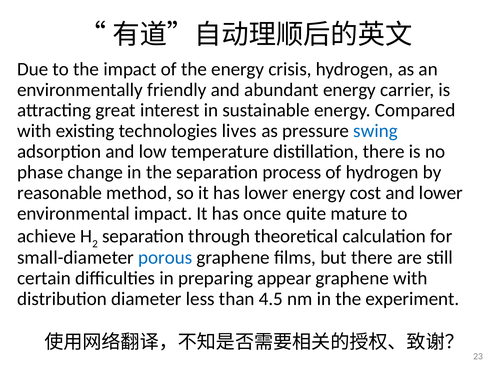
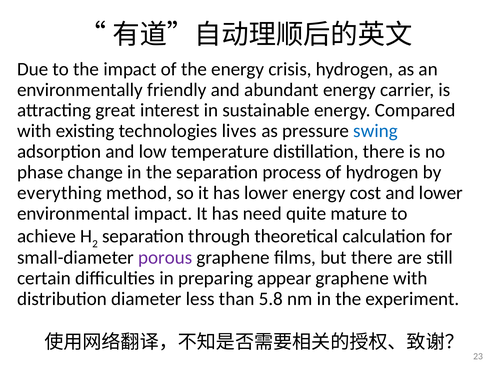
reasonable: reasonable -> everything (59, 193)
once: once -> need (262, 214)
porous colour: blue -> purple (165, 258)
4.5: 4.5 -> 5.8 (271, 299)
